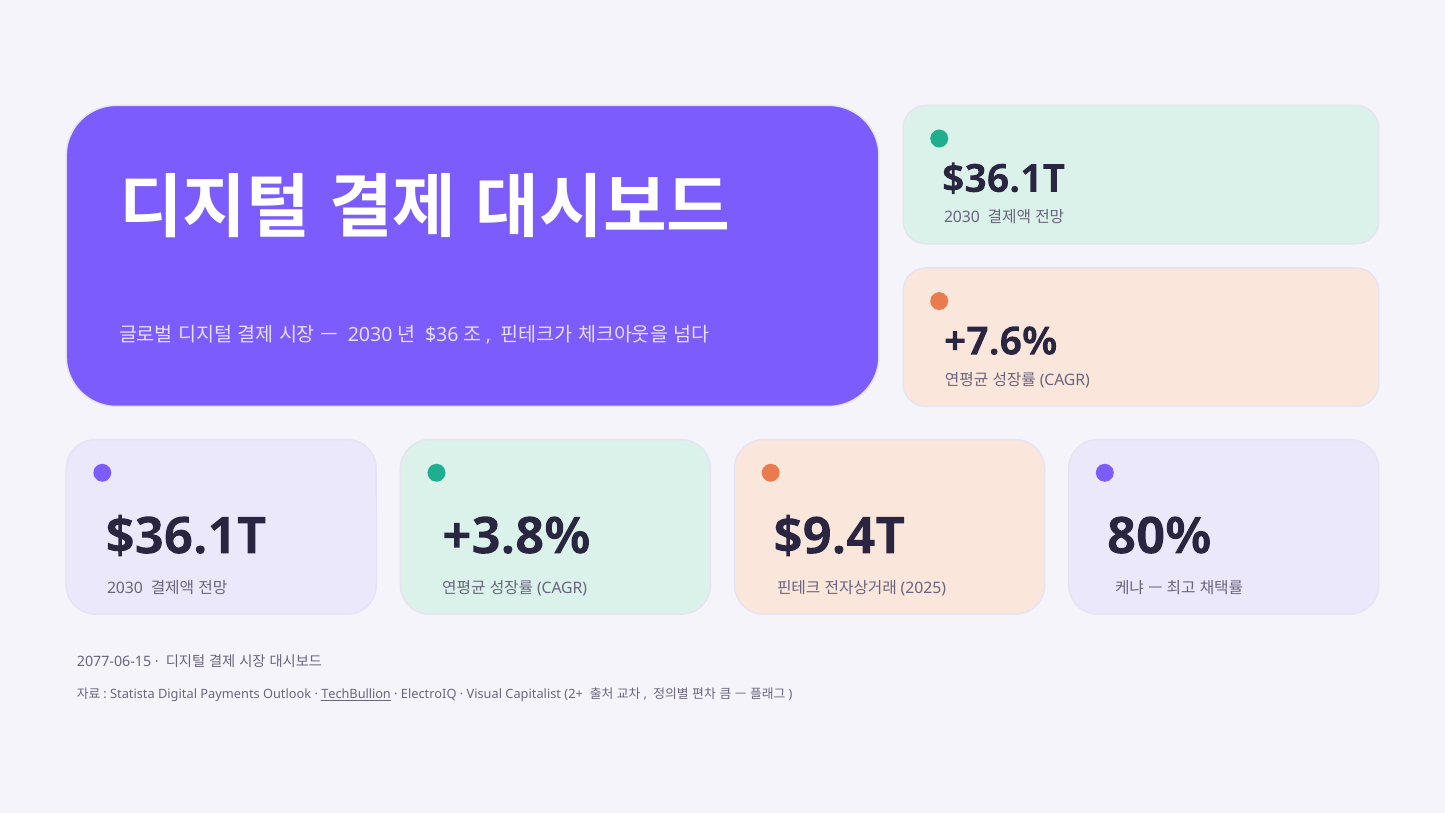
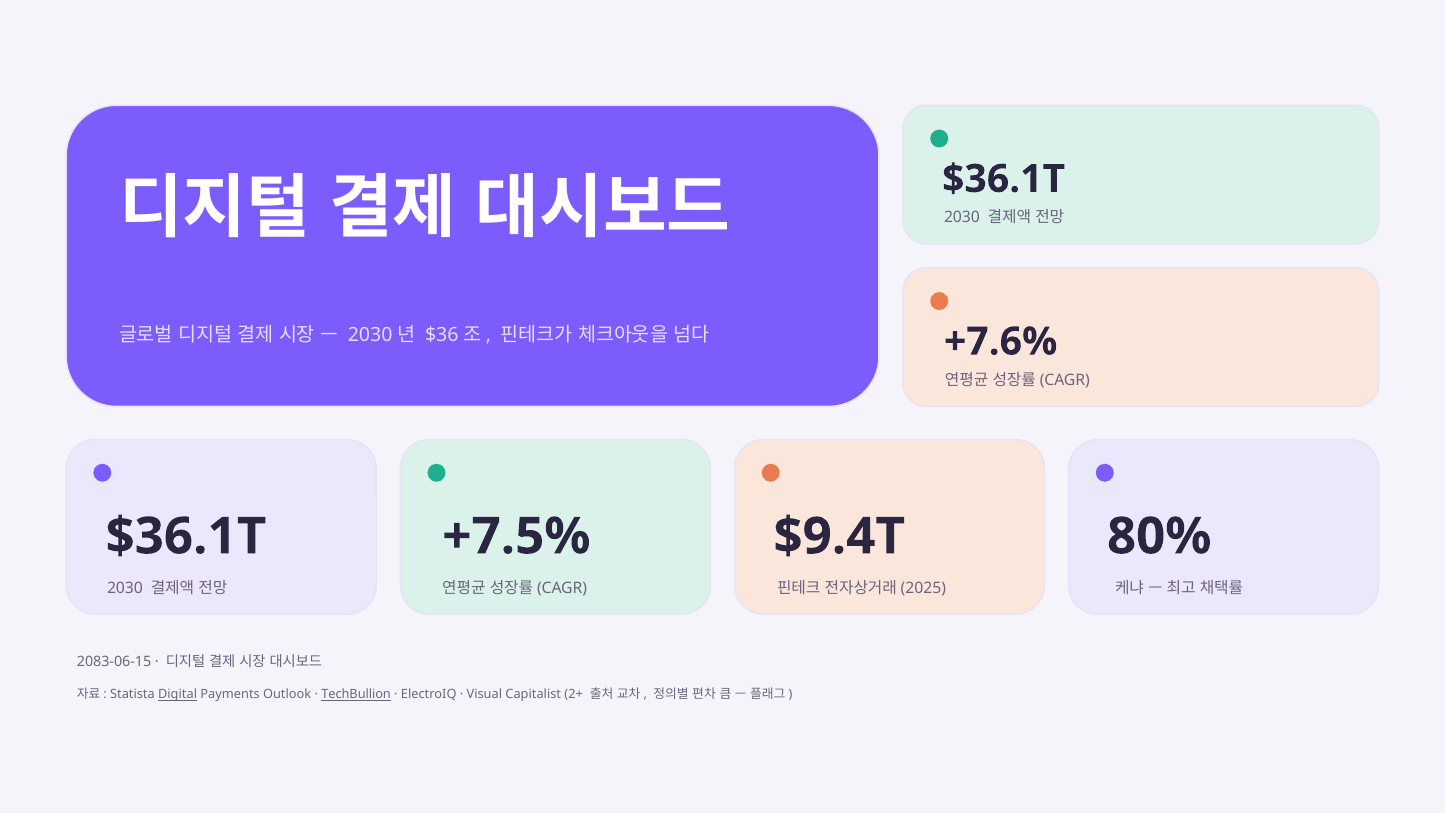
+3.8%: +3.8% -> +7.5% (516, 536)
2077-06-15: 2077-06-15 -> 2083-06-15 (114, 662)
Digital underline: none -> present (178, 694)
